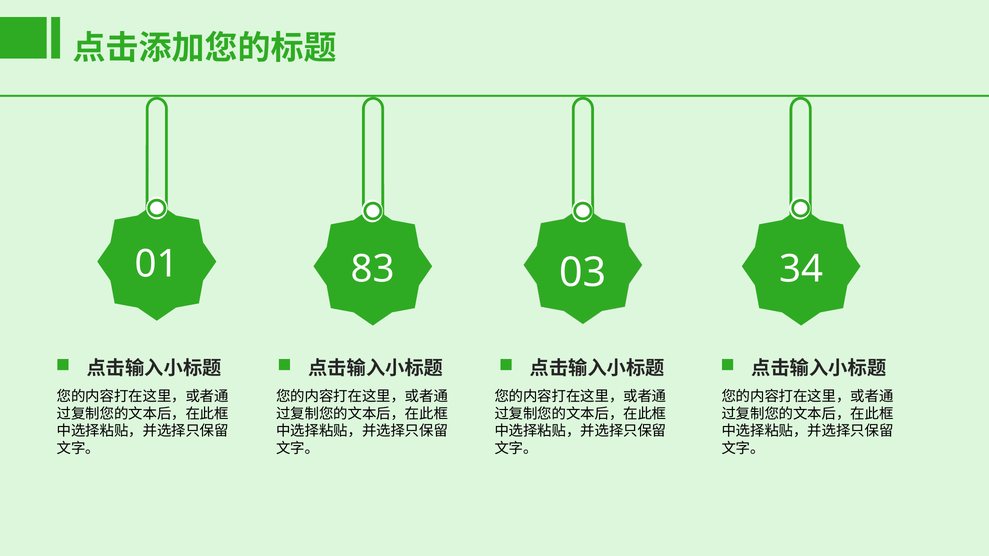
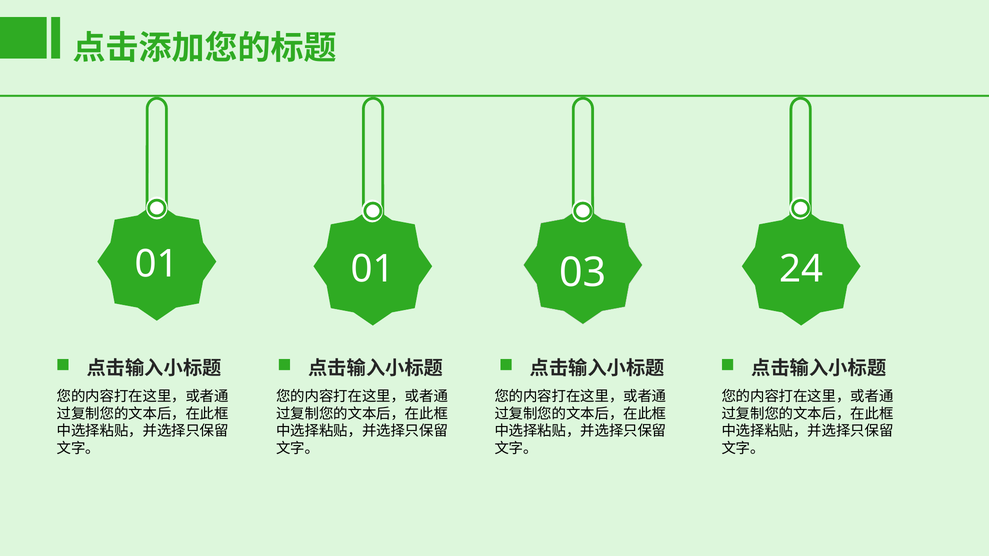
01 83: 83 -> 01 (373, 269)
34: 34 -> 24 (801, 269)
